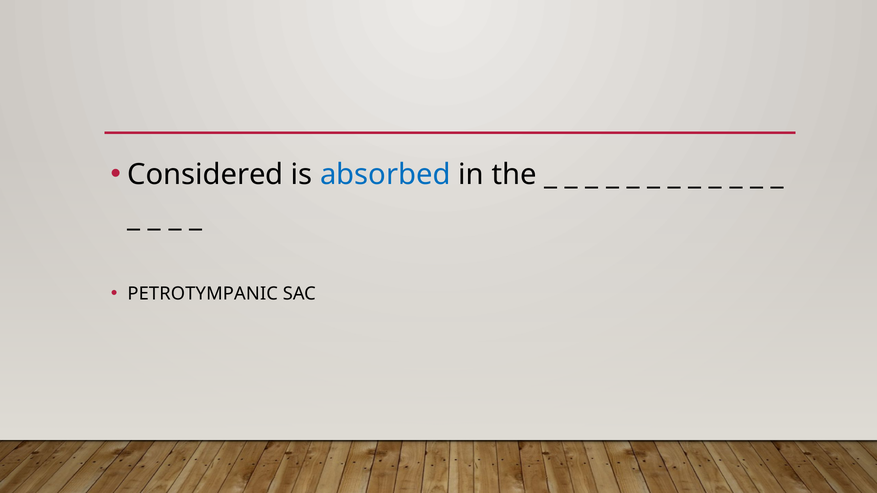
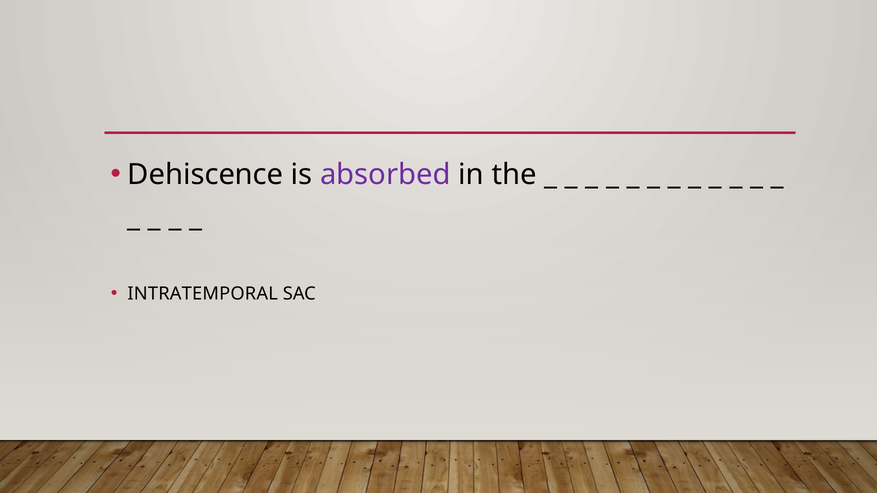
Considered: Considered -> Dehiscence (205, 175)
absorbed colour: blue -> purple (385, 175)
PETROTYMPANIC: PETROTYMPANIC -> INTRATEMPORAL (203, 294)
